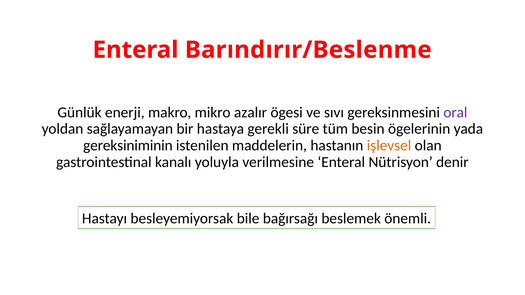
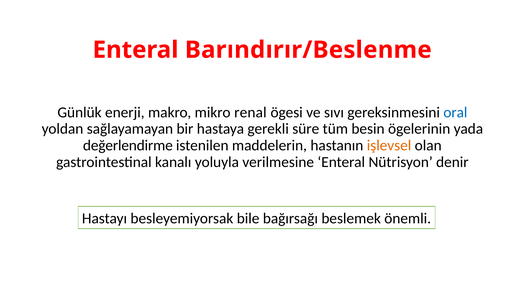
azalır: azalır -> renal (250, 113)
oral colour: purple -> blue (455, 113)
gereksiniminin: gereksiniminin -> değerlendirme (128, 146)
